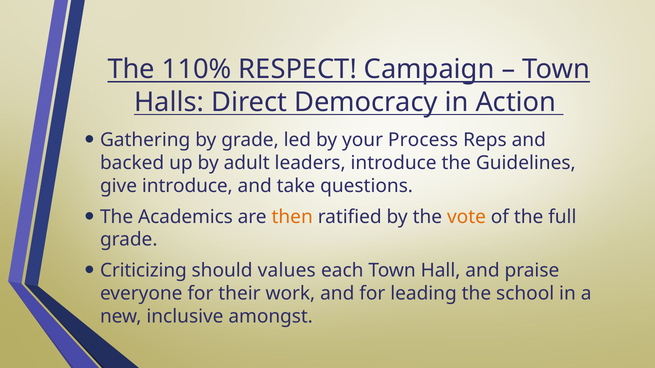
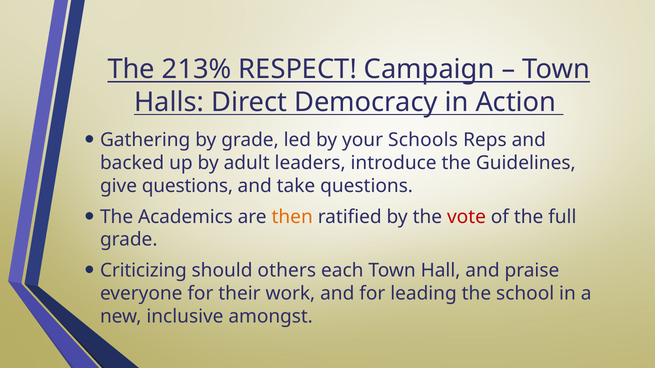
110%: 110% -> 213% (197, 69)
Process: Process -> Schools (423, 140)
give introduce: introduce -> questions (187, 186)
vote colour: orange -> red (466, 217)
values: values -> others (287, 271)
